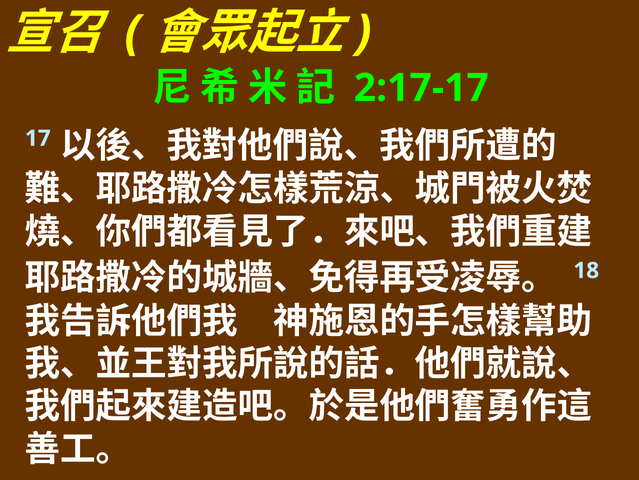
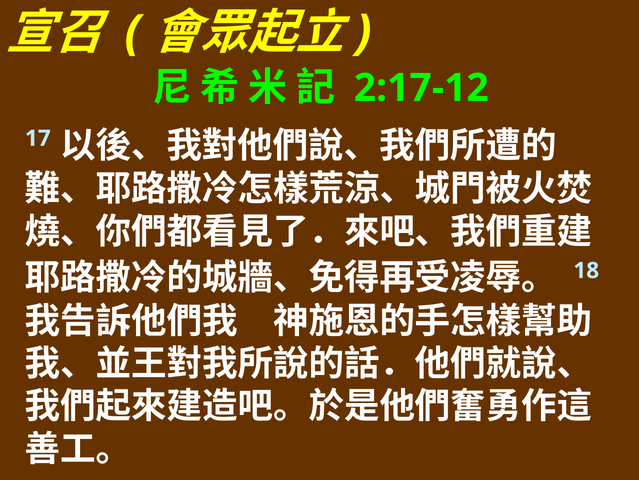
2:17-17: 2:17-17 -> 2:17-12 (421, 88)
